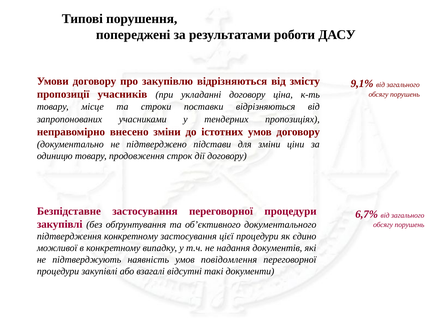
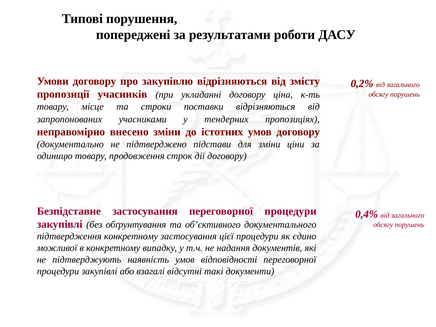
9,1%: 9,1% -> 0,2% (362, 84)
6,7%: 6,7% -> 0,4% (367, 214)
повідомлення: повідомлення -> відповідності (229, 260)
